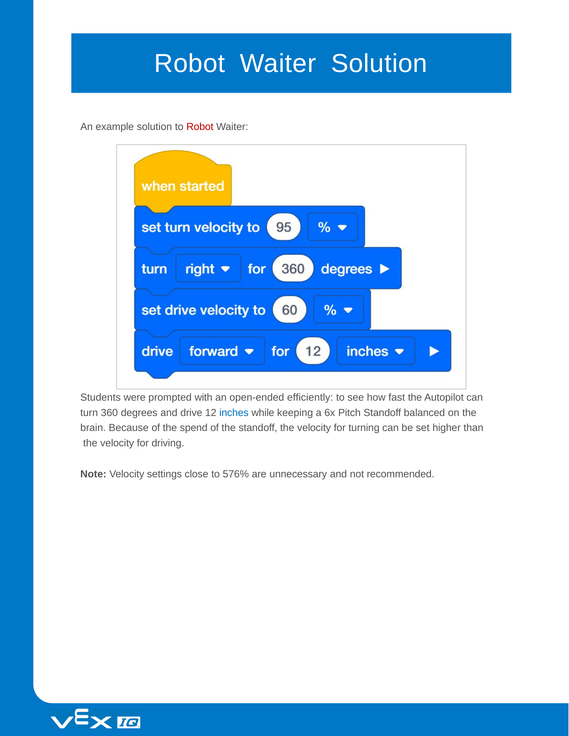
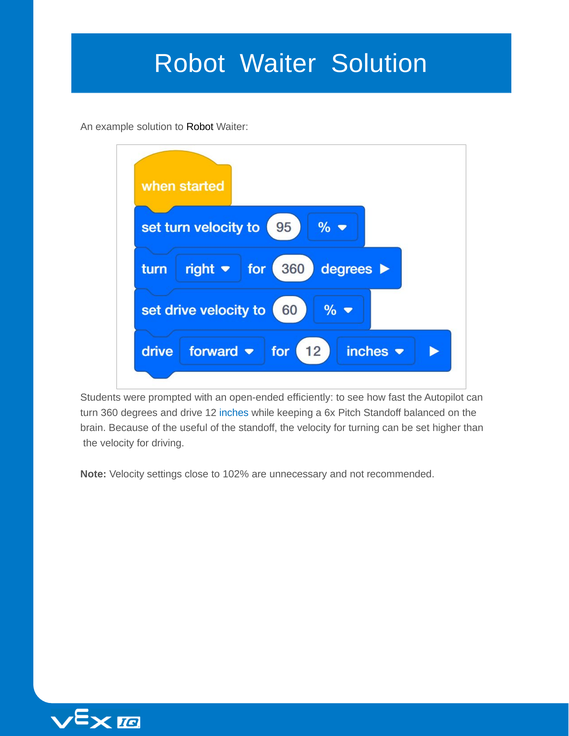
Robot colour: red -> black (200, 127)
spend: spend -> useful (194, 428)
576%: 576% -> 102% (236, 474)
